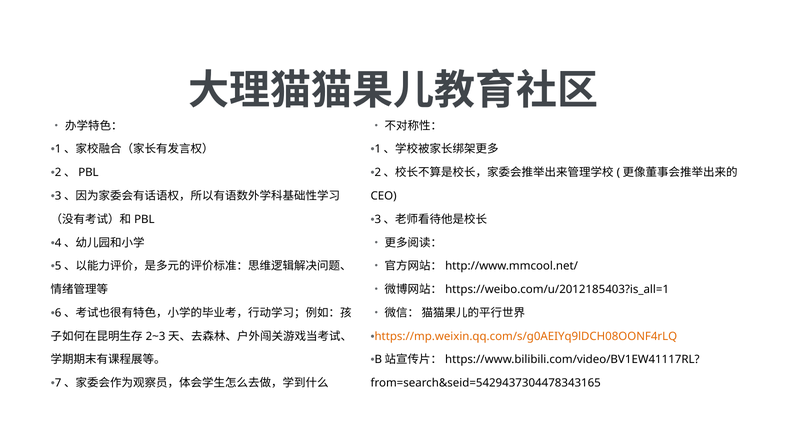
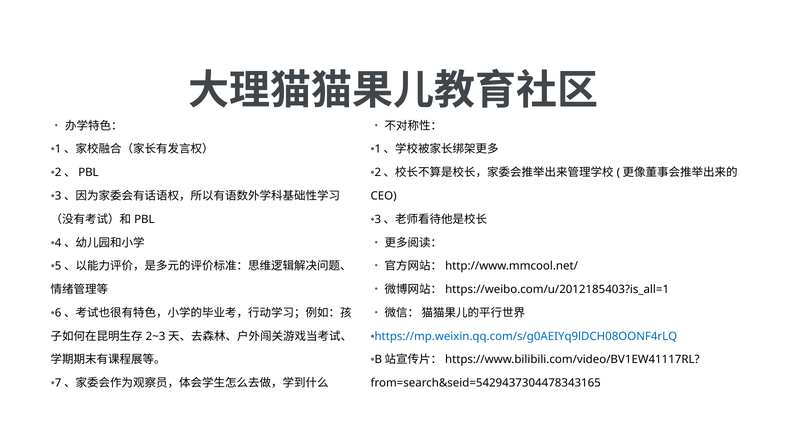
https://mp.weixin.qq.com/s/g0AEIYq9lDCH08OONF4rLQ colour: orange -> blue (526, 337)
